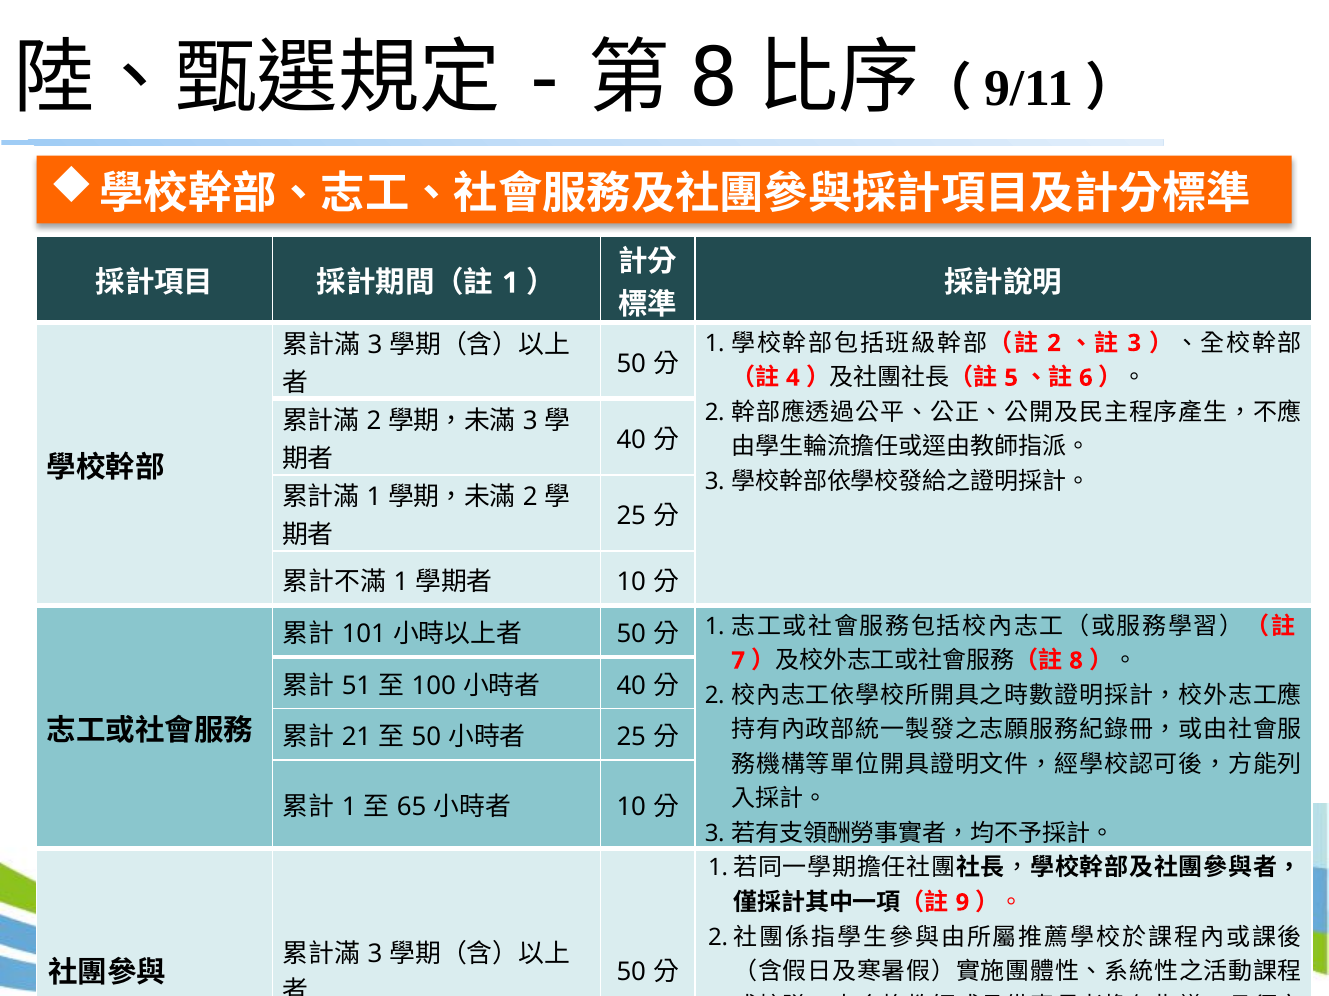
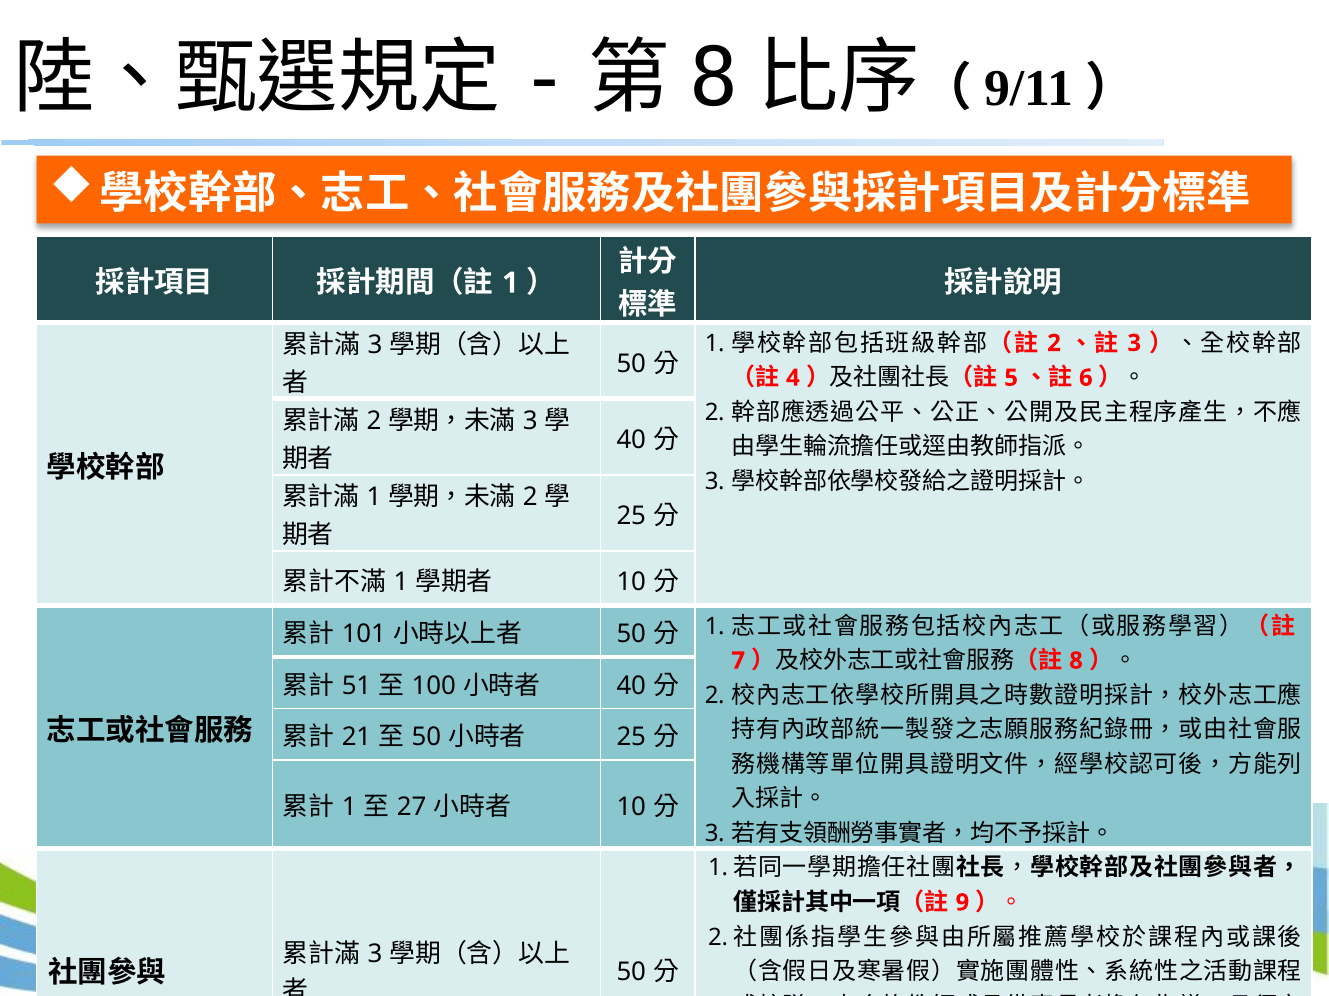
65: 65 -> 27 (412, 808)
